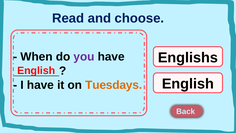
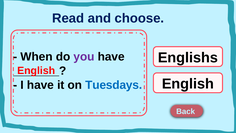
Tuesdays colour: orange -> blue (114, 85)
